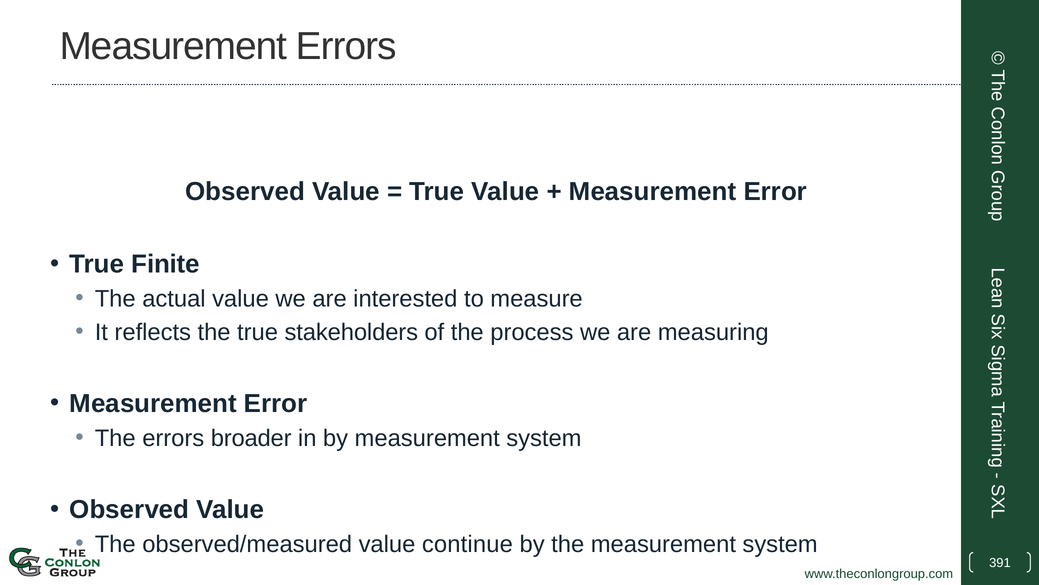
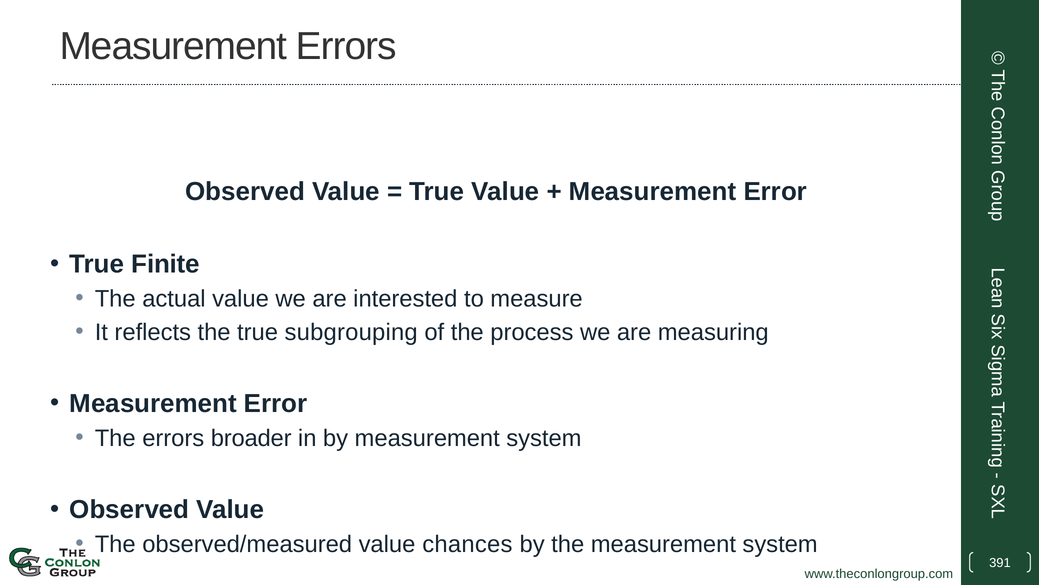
stakeholders: stakeholders -> subgrouping (351, 332)
continue: continue -> chances (467, 544)
